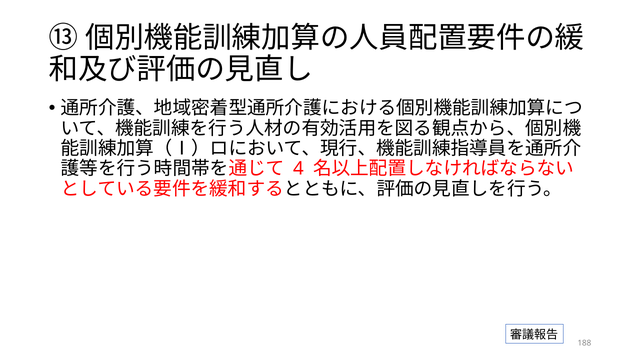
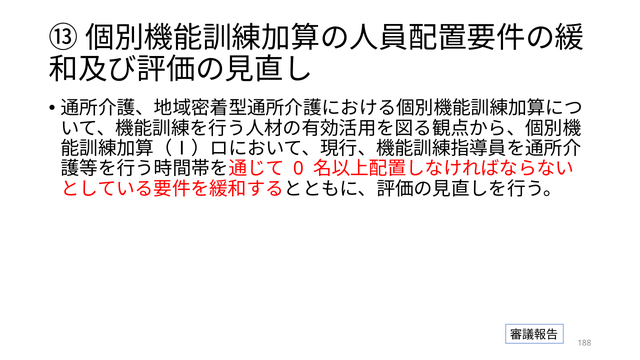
4: 4 -> 0 (298, 169)
